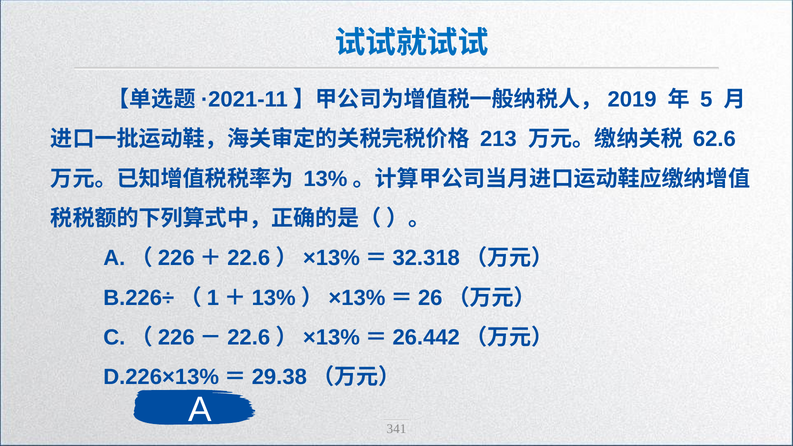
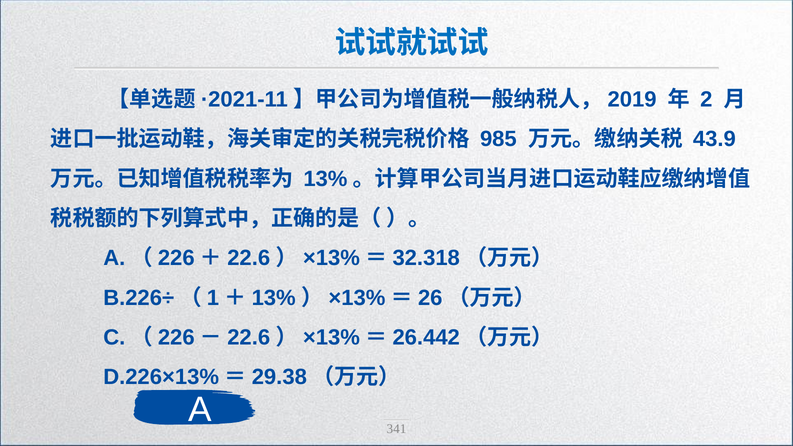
5: 5 -> 2 (706, 100)
213: 213 -> 985 (498, 139)
62.6: 62.6 -> 43.9 (714, 139)
